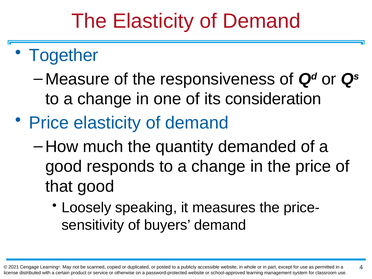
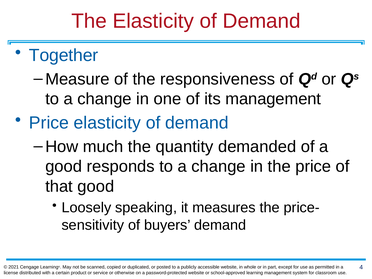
its consideration: consideration -> management (273, 99)
